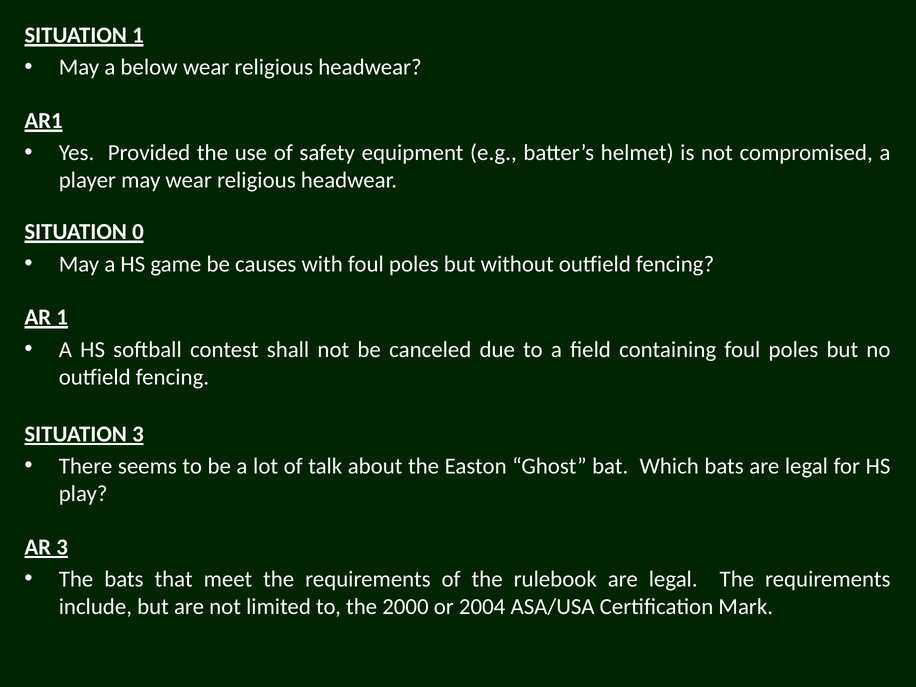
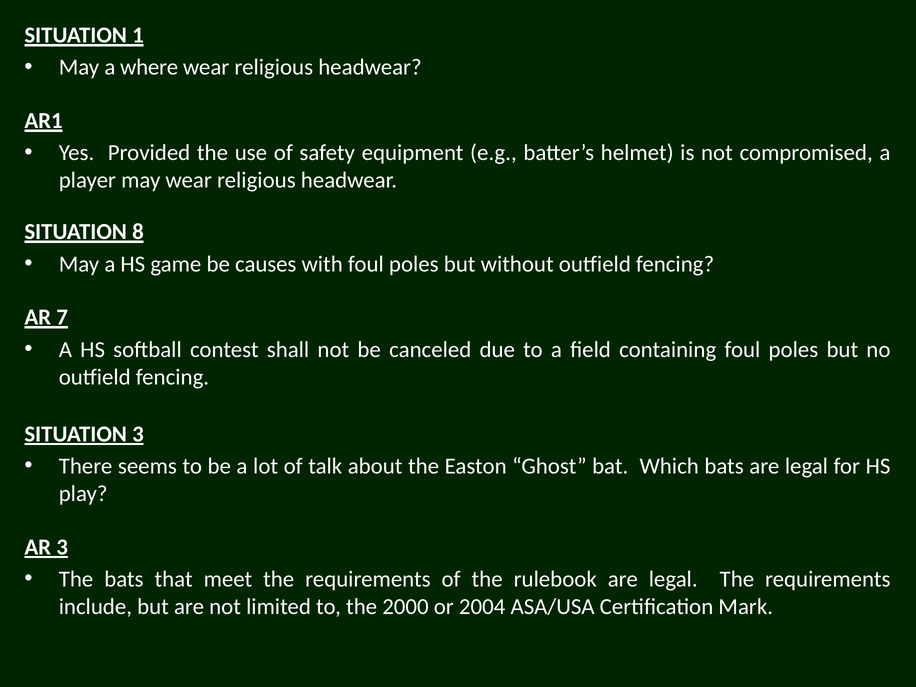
below: below -> where (149, 67)
0: 0 -> 8 (138, 232)
AR 1: 1 -> 7 (62, 317)
